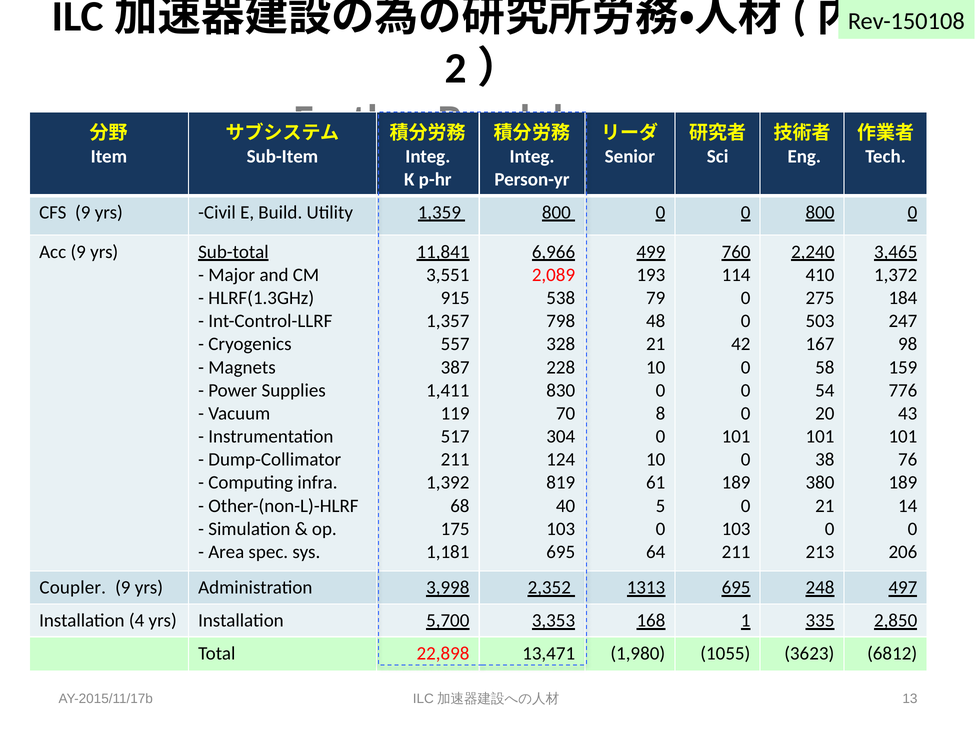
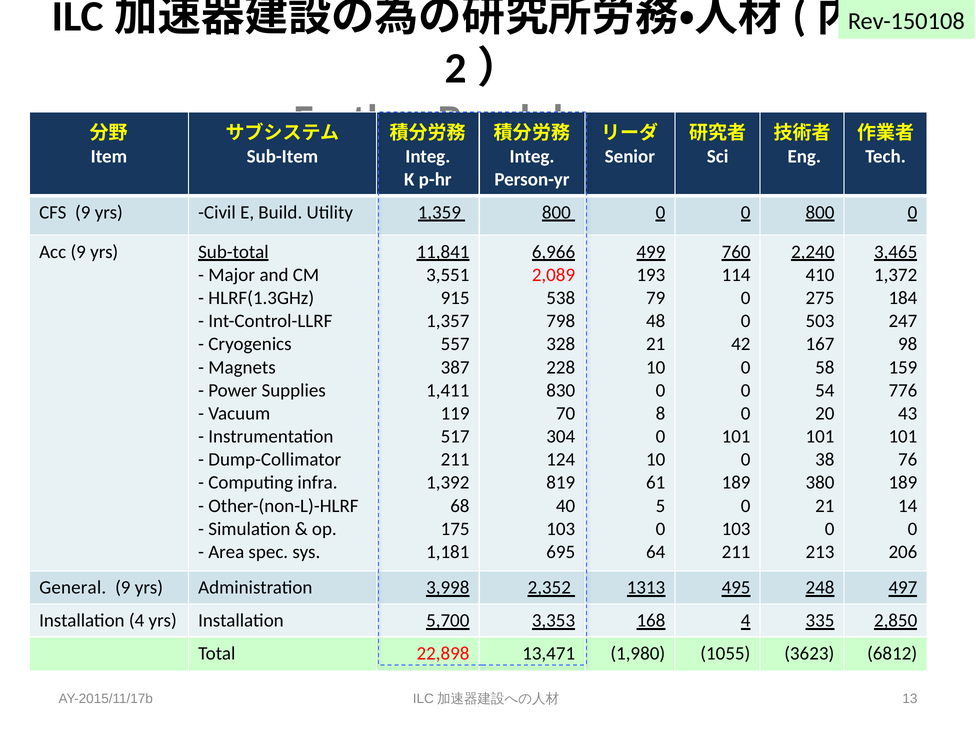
Coupler: Coupler -> General (73, 588)
1313 695: 695 -> 495 (736, 588)
168 1: 1 -> 4 (746, 621)
